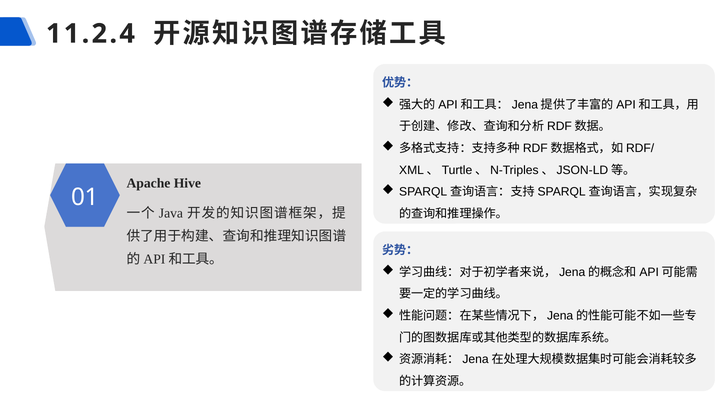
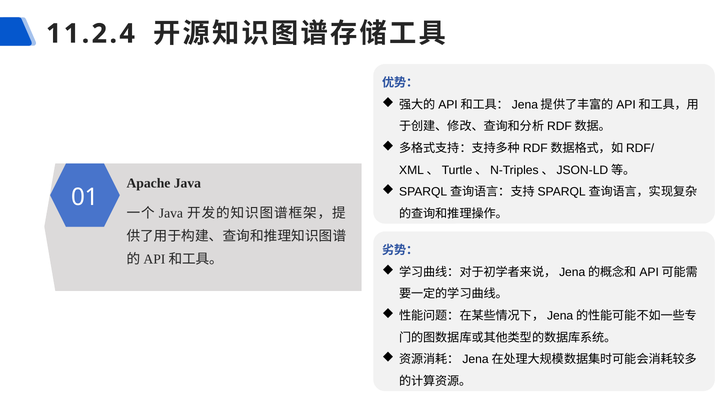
Apache Hive: Hive -> Java (187, 183)
